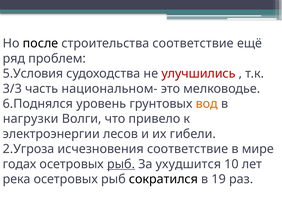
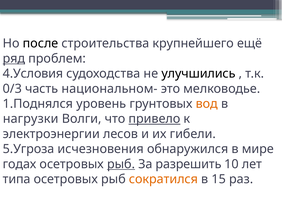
строительства соответствие: соответствие -> крупнейшего (193, 43)
ряд underline: none -> present (14, 58)
5.Условия: 5.Условия -> 4.Условия (33, 73)
улучшились colour: red -> black (198, 73)
3/3: 3/3 -> 0/3 (12, 88)
6.Поднялся: 6.Поднялся -> 1.Поднялся (38, 104)
привело underline: none -> present (154, 119)
2.Угроза: 2.Угроза -> 5.Угроза (29, 149)
исчезновения соответствие: соответствие -> обнаружился (188, 149)
ухудшится: ухудшится -> разрешить (189, 164)
река: река -> типа (17, 179)
сократился colour: black -> orange (163, 179)
19: 19 -> 15 (219, 179)
